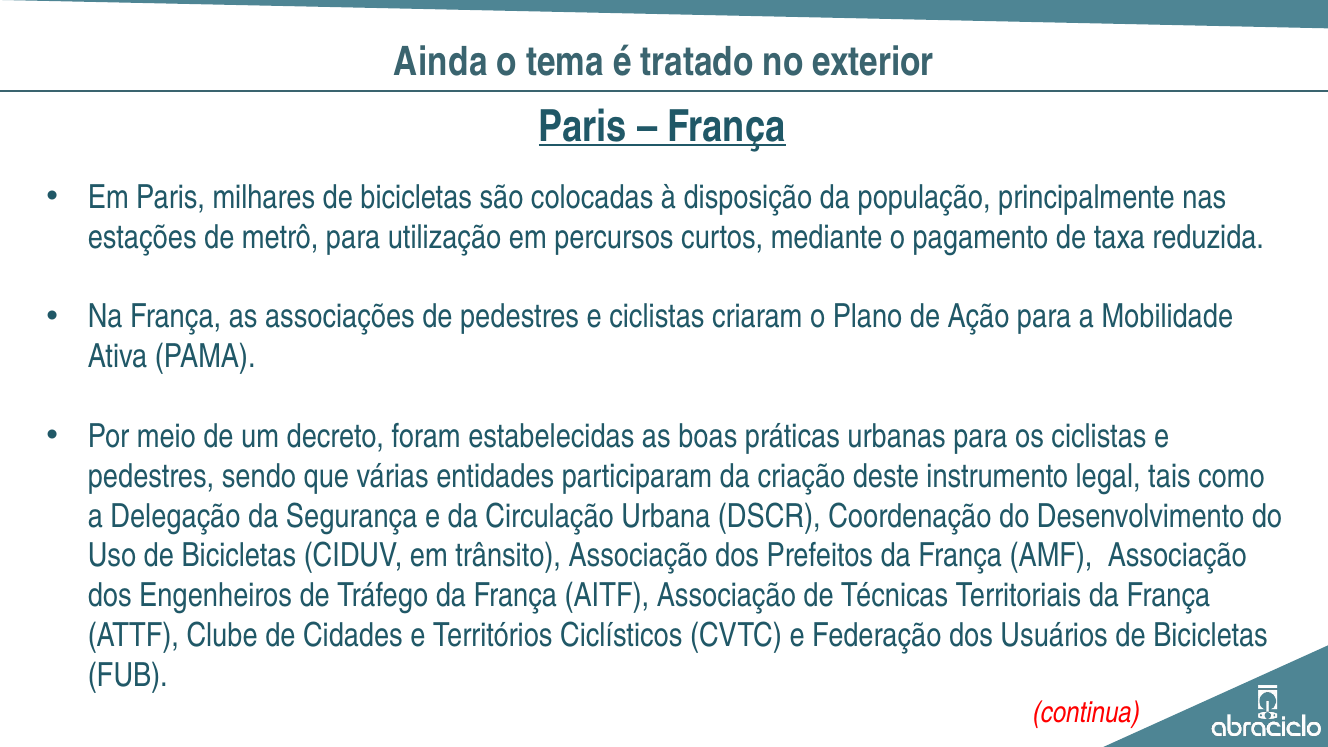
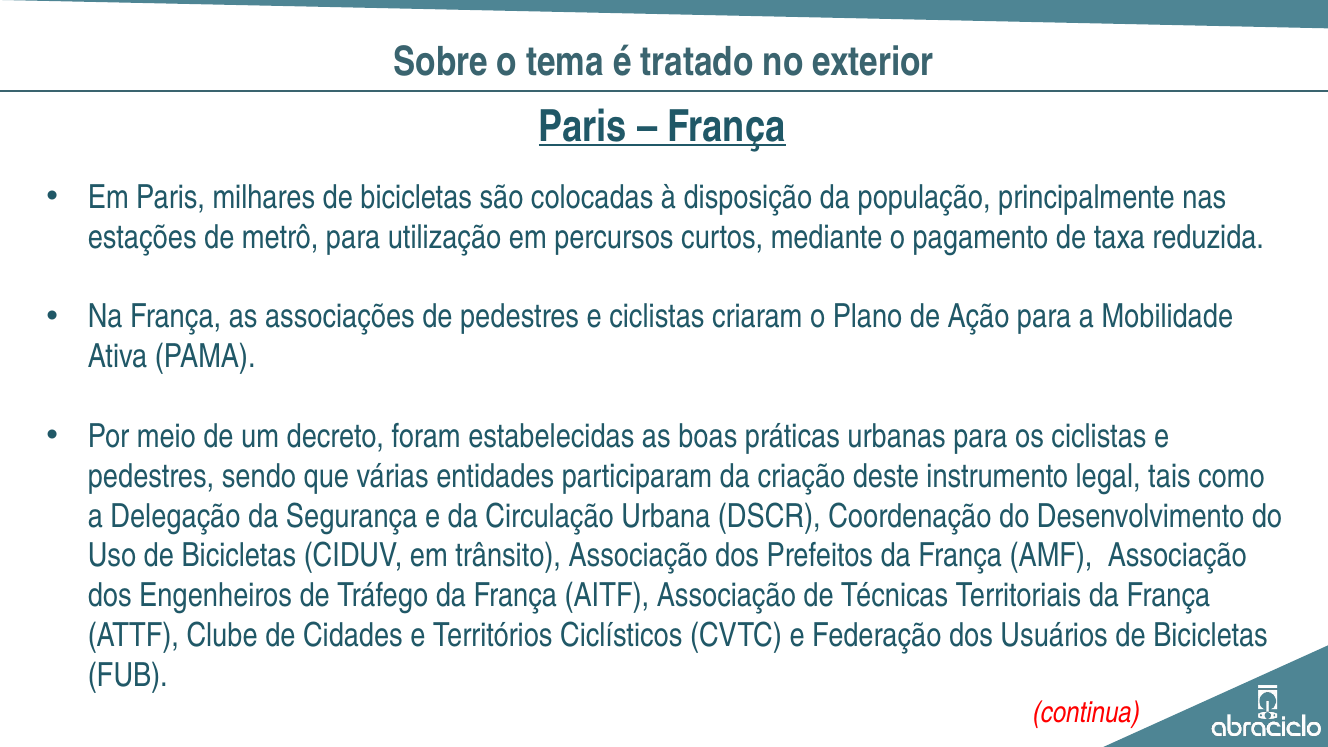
Ainda: Ainda -> Sobre (441, 62)
